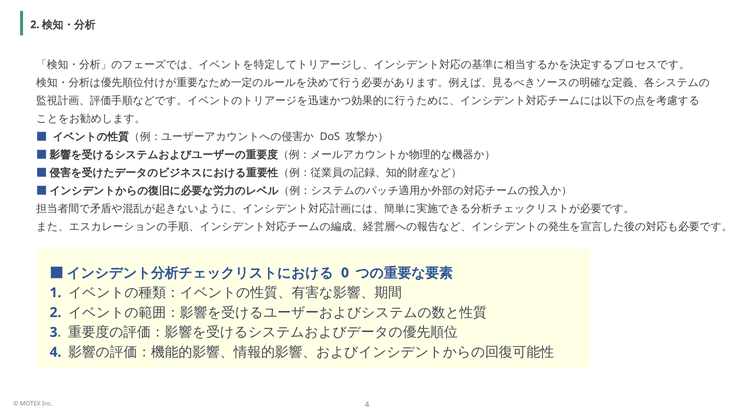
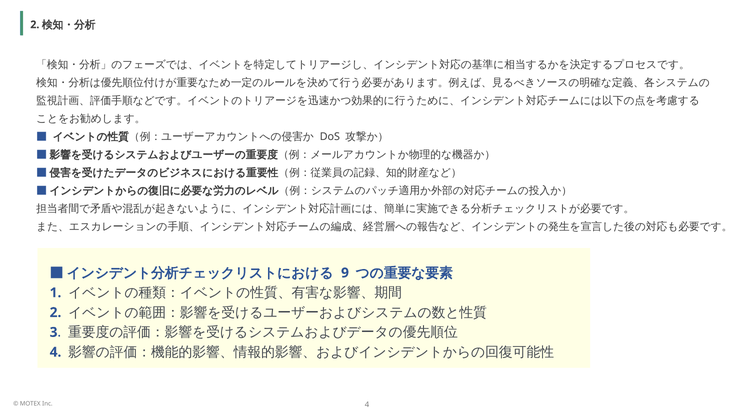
0: 0 -> 9 (345, 273)
